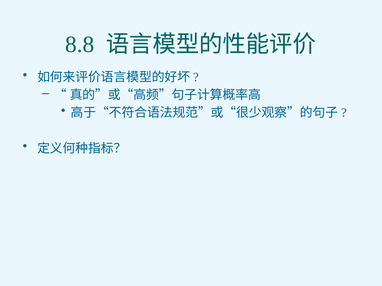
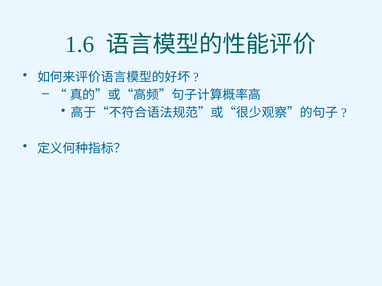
8.8: 8.8 -> 1.6 (80, 45)
